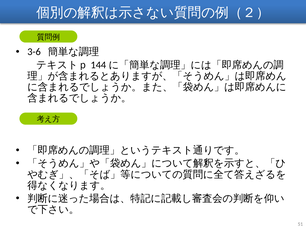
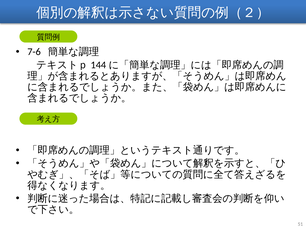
3-6: 3-6 -> 7-6 (34, 52)
